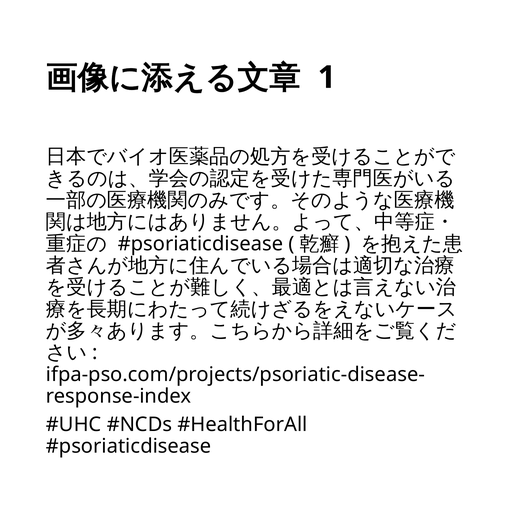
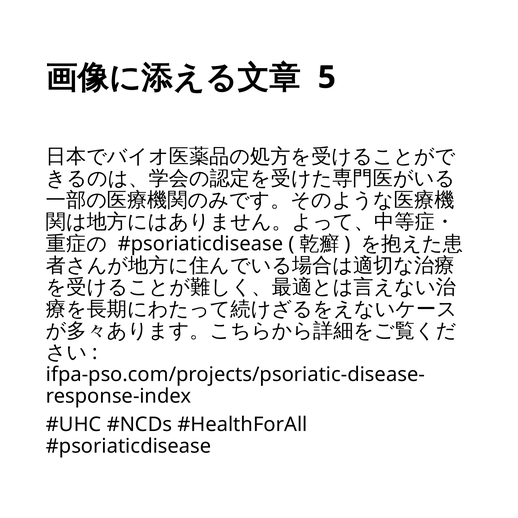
1: 1 -> 5 (327, 77)
